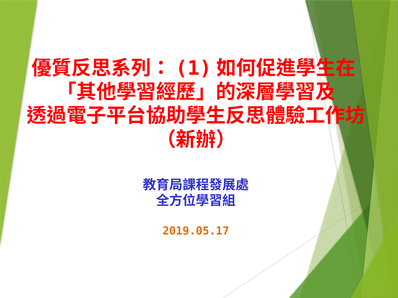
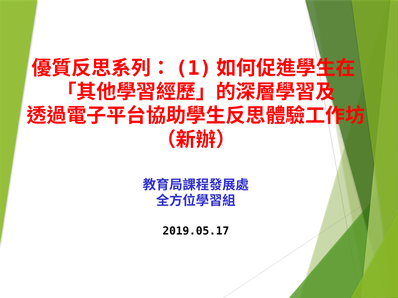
2019.05.17 colour: orange -> black (196, 231)
